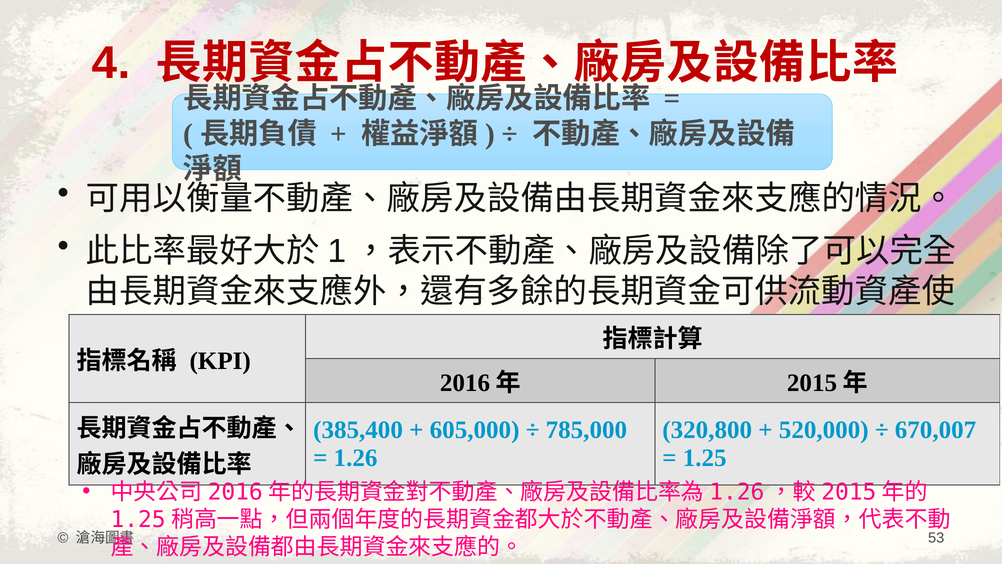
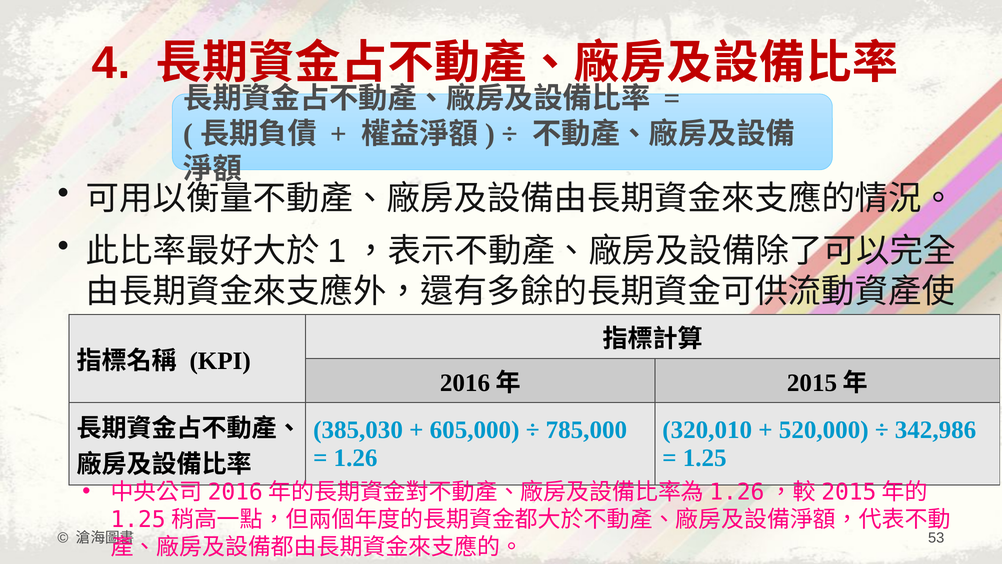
385,400: 385,400 -> 385,030 (358, 430)
320,800: 320,800 -> 320,010 (707, 430)
670,007: 670,007 -> 342,986 (936, 430)
